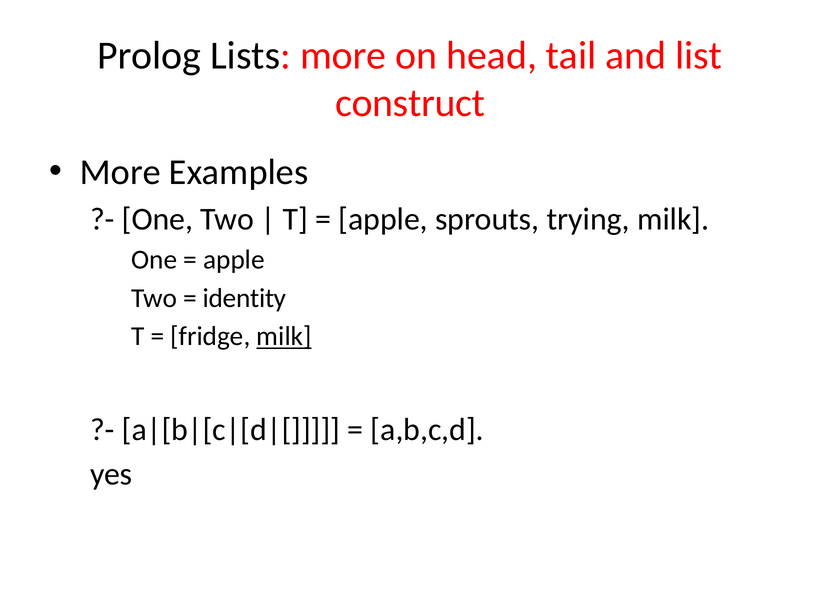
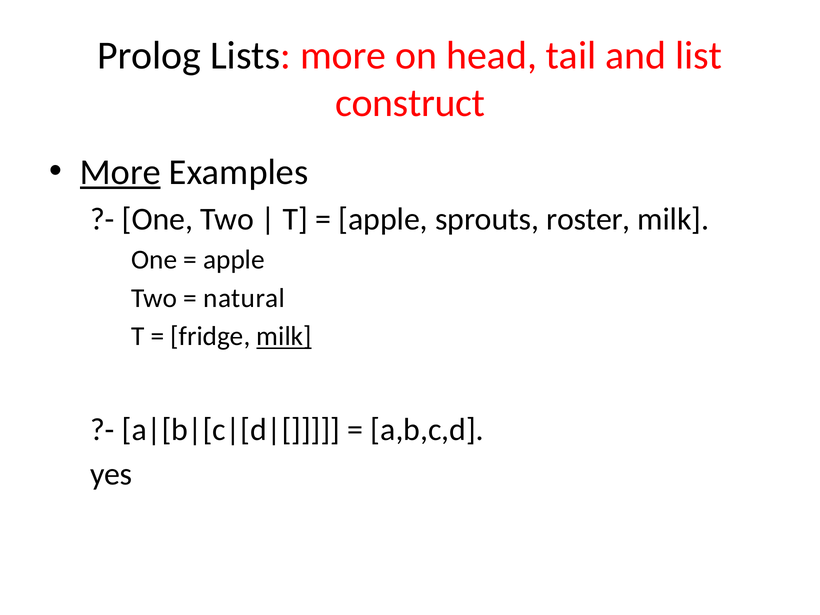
More underline: none -> present (120, 172)
trying: trying -> roster (588, 219)
identity: identity -> natural (244, 298)
